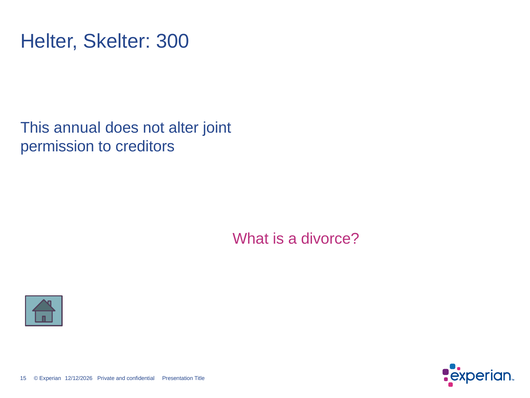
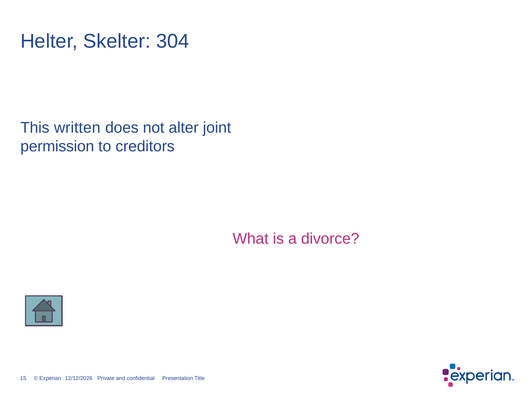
300: 300 -> 304 (173, 41)
annual: annual -> written (77, 128)
